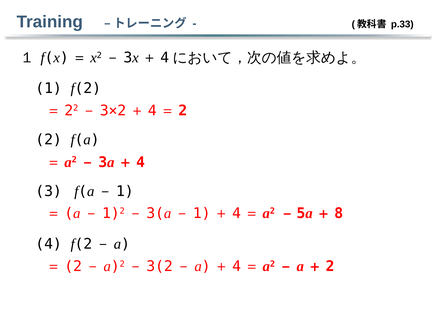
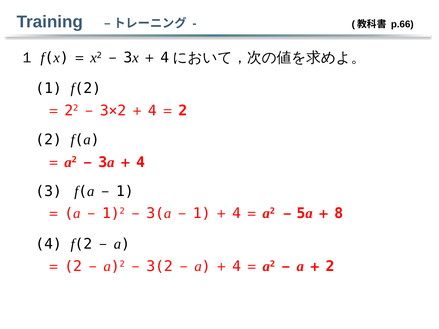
p.33: p.33 -> p.66 (402, 24)
